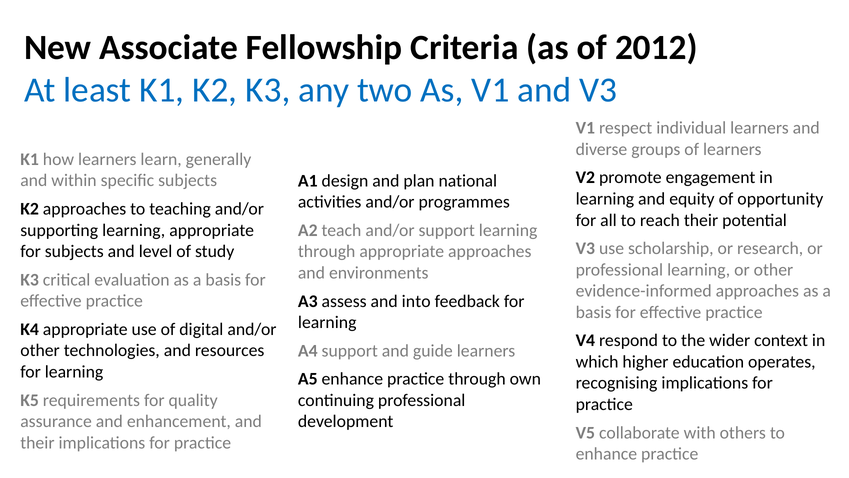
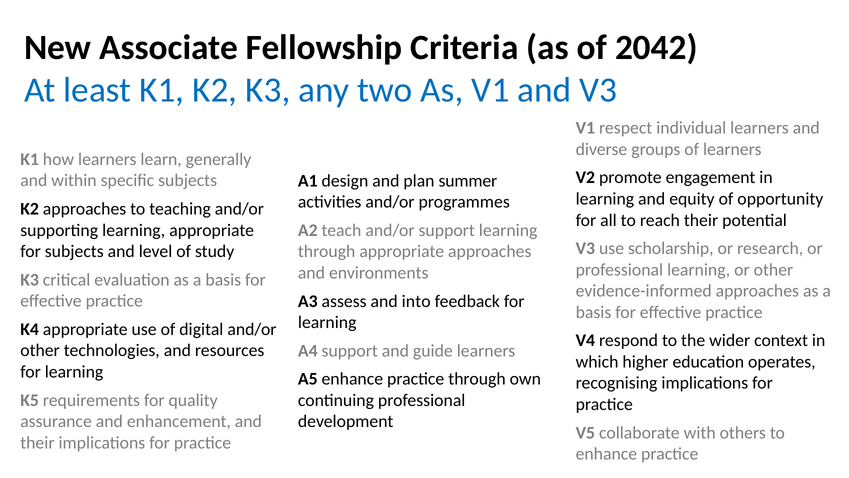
2012: 2012 -> 2042 (656, 48)
national: national -> summer (468, 181)
